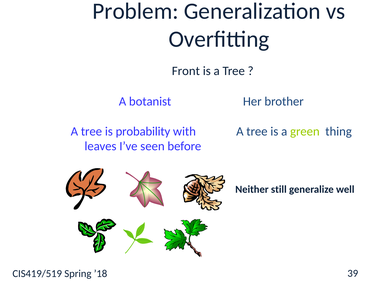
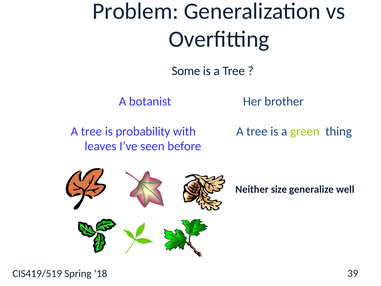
Front: Front -> Some (186, 71)
still: still -> size (279, 189)
